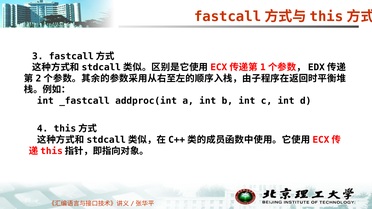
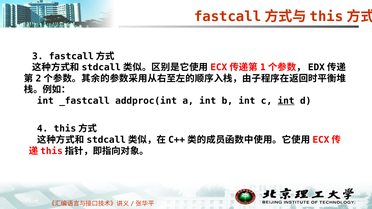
int underline: none -> present (286, 101)
